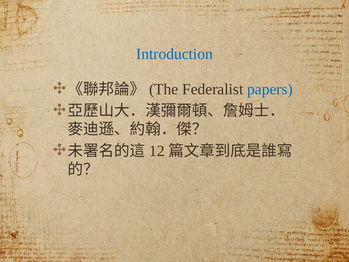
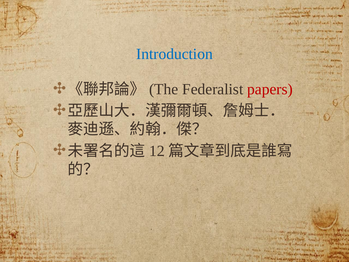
papers colour: blue -> red (270, 89)
